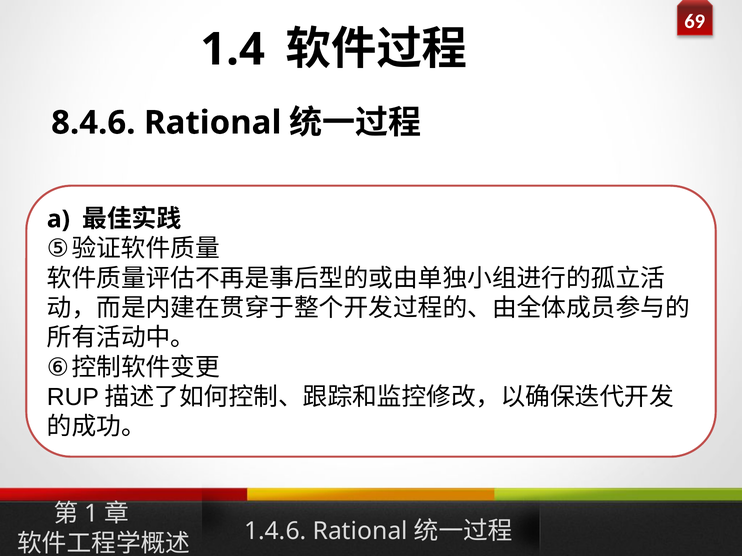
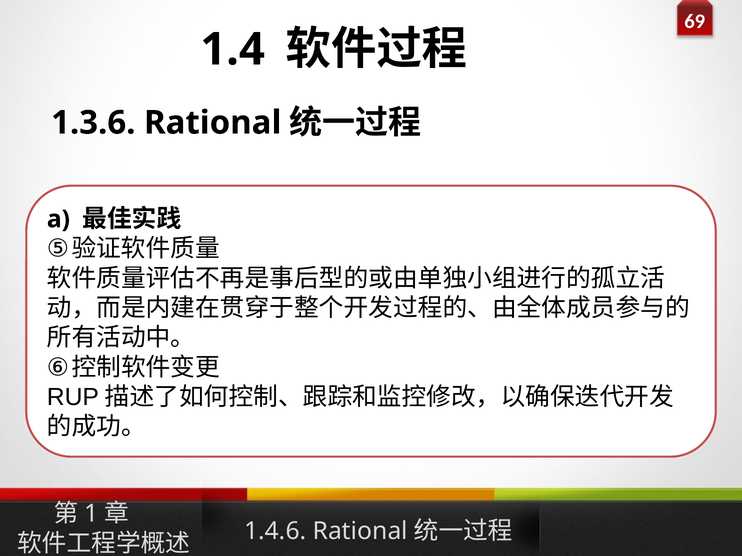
8.4.6: 8.4.6 -> 1.3.6 (93, 123)
